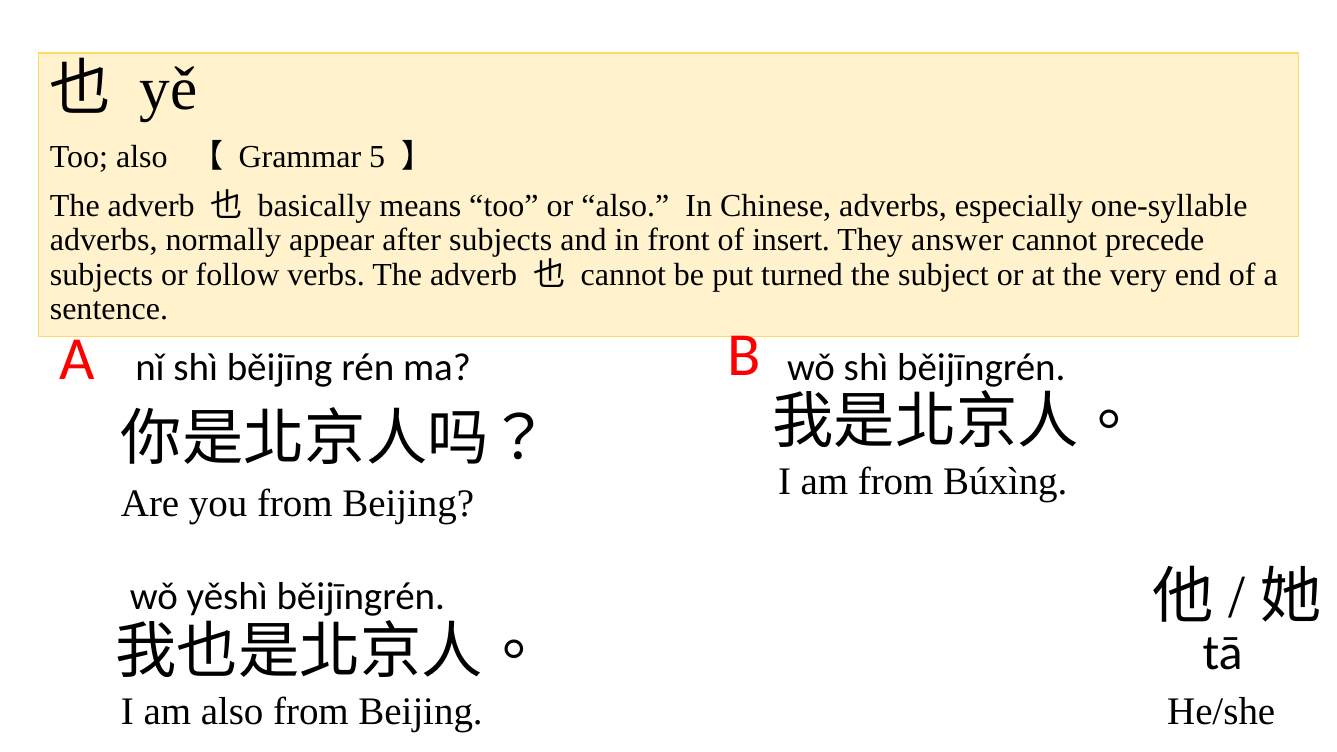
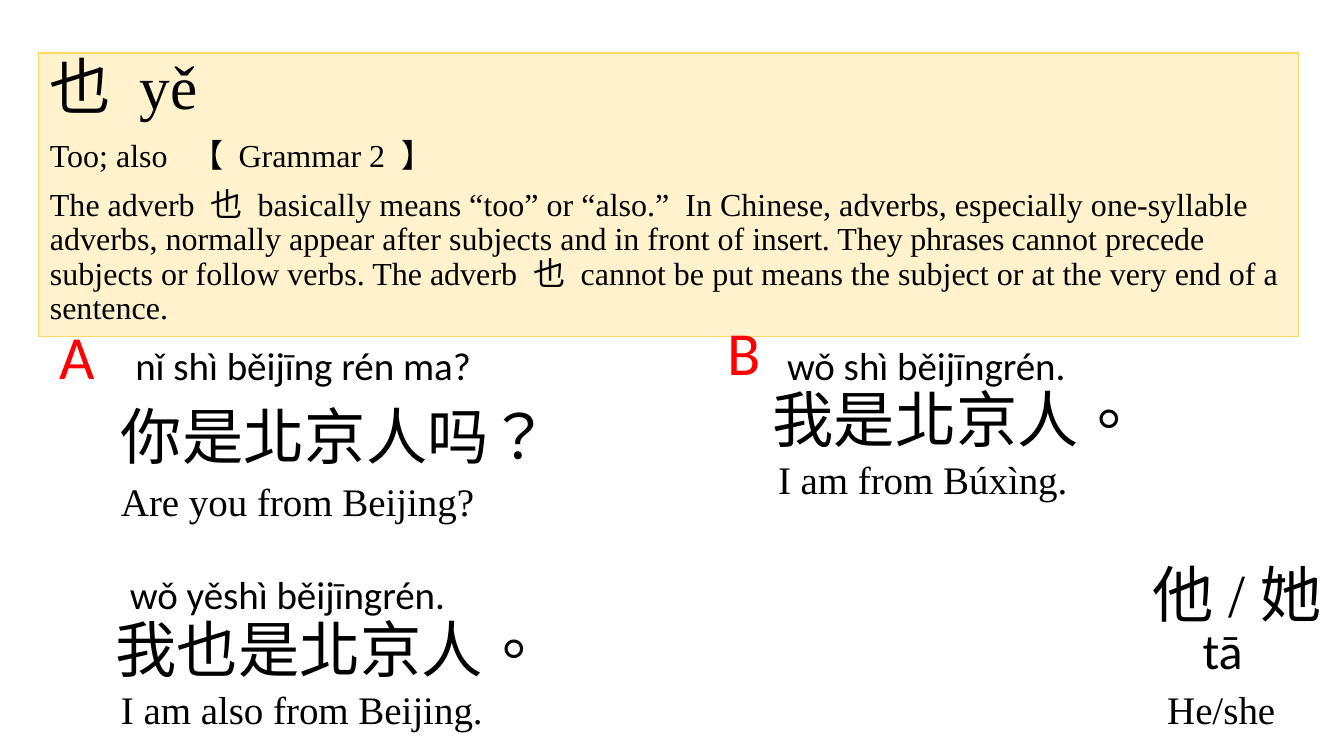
5: 5 -> 2 (377, 157)
answer: answer -> phrases (957, 240)
put turned: turned -> means (802, 275)
